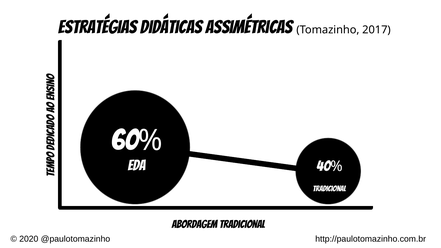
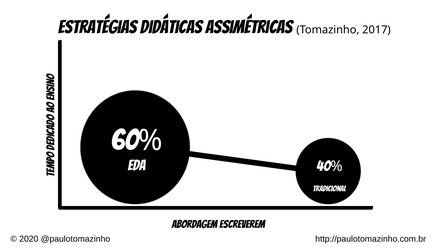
abordagem tradicional: tradicional -> escreverem (242, 225)
